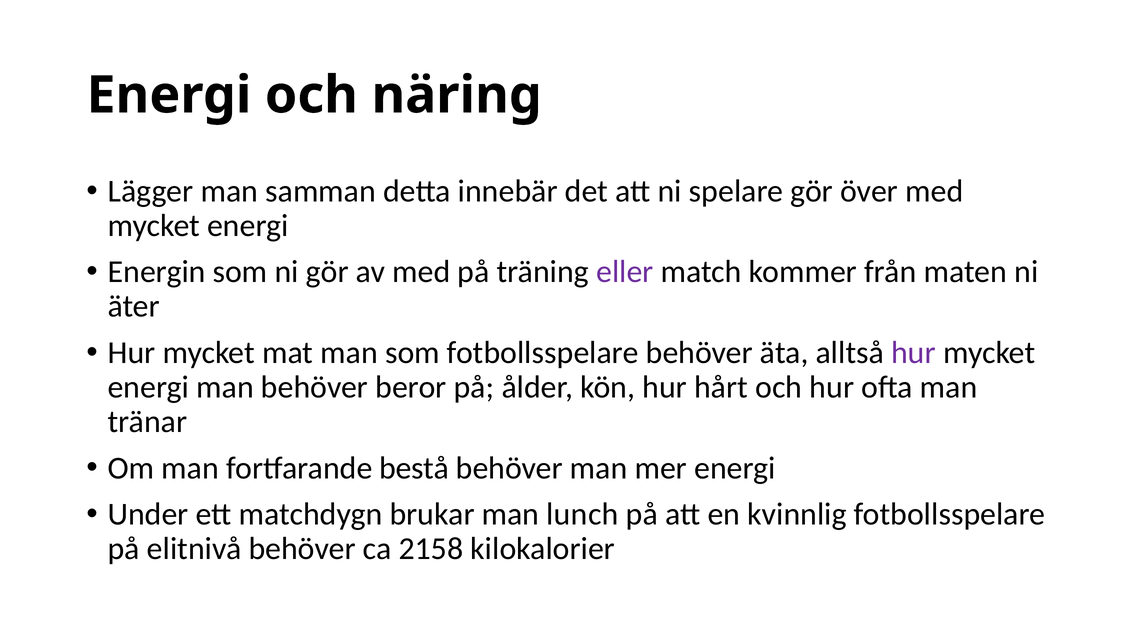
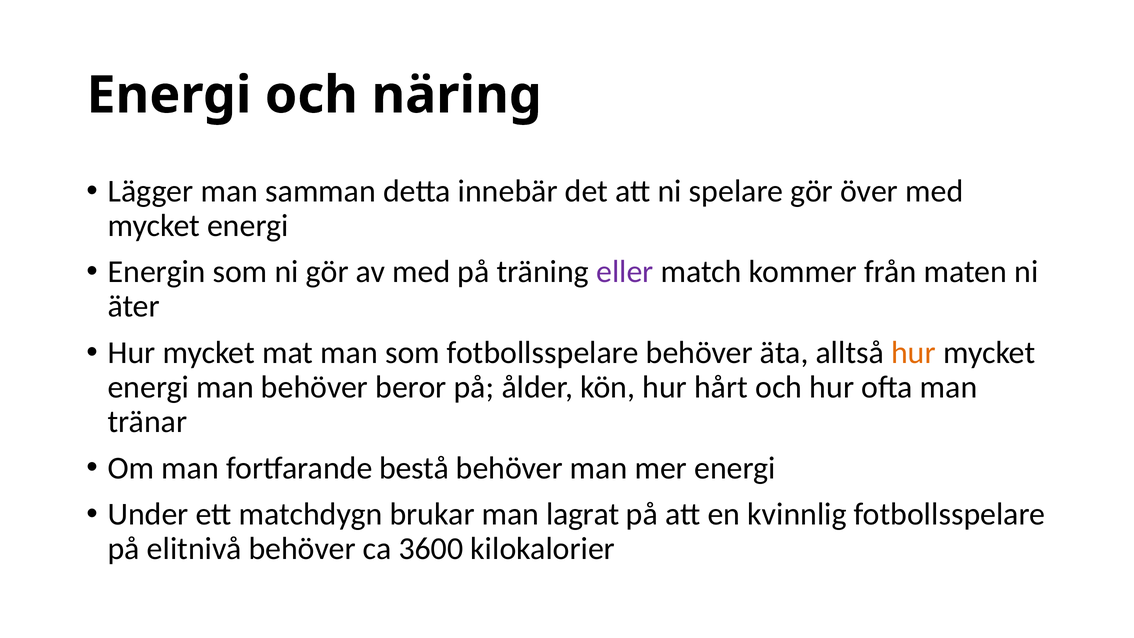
hur colour: purple -> orange (913, 353)
lunch: lunch -> lagrat (583, 514)
2158: 2158 -> 3600 (431, 549)
